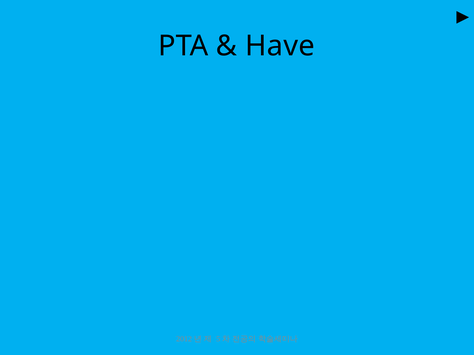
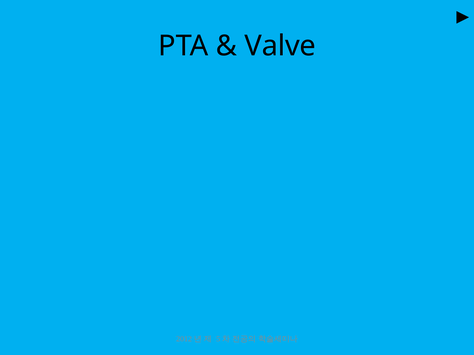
Have: Have -> Valve (280, 46)
